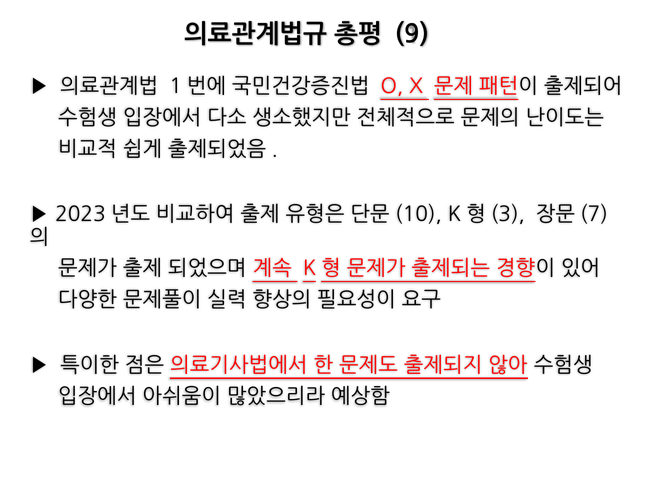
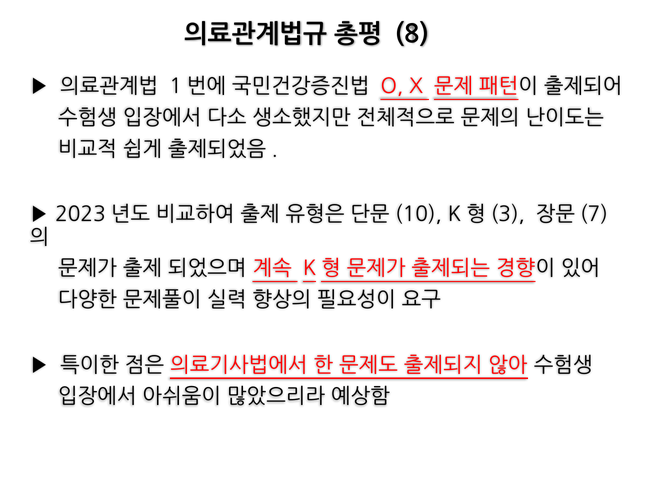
9: 9 -> 8 (412, 34)
